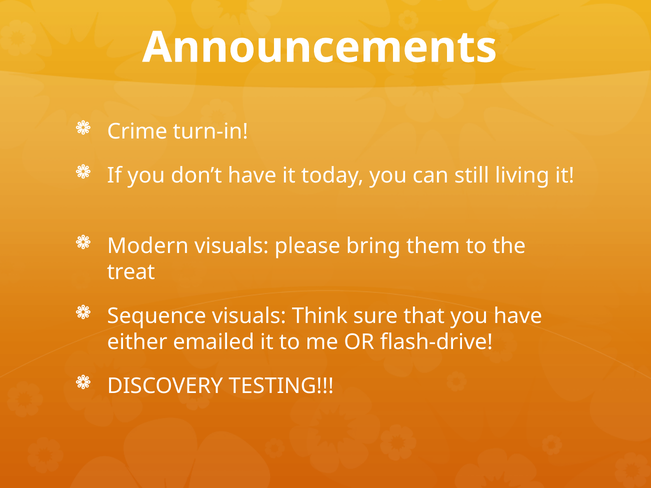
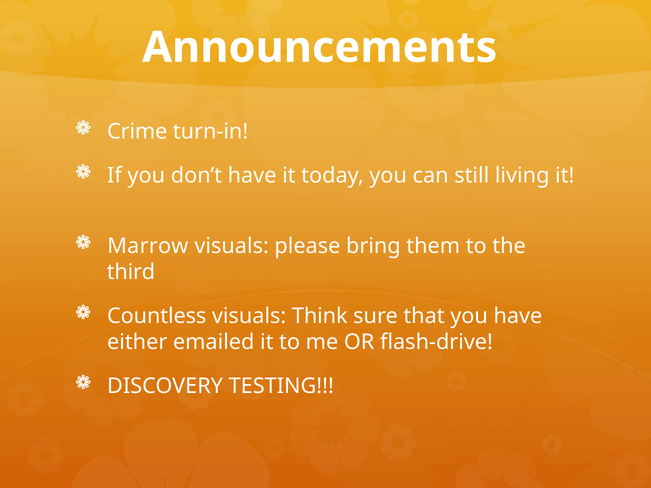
Modern: Modern -> Marrow (148, 246)
treat: treat -> third (131, 272)
Sequence: Sequence -> Countless (157, 316)
